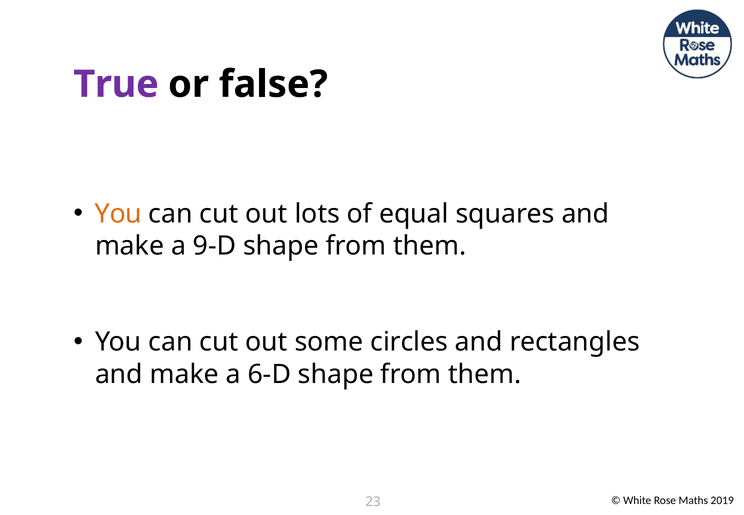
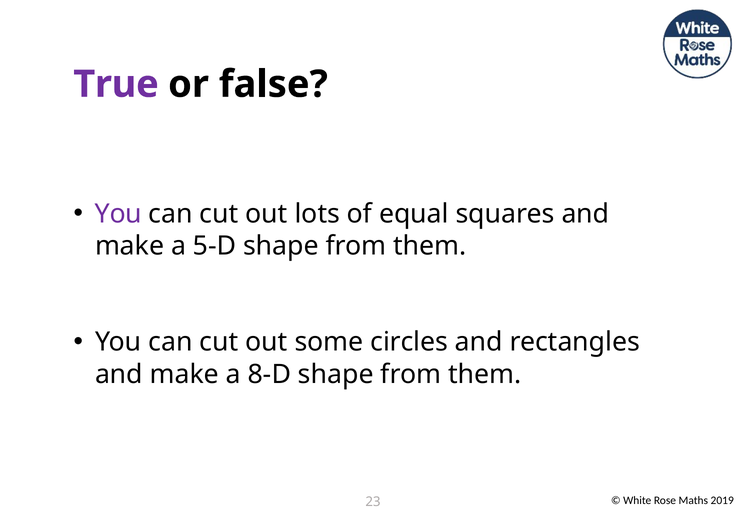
You colour: orange -> purple (118, 214)
9-D: 9-D -> 5-D (215, 246)
6-D: 6-D -> 8-D (269, 374)
